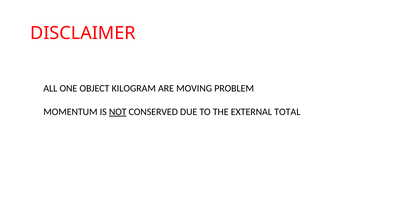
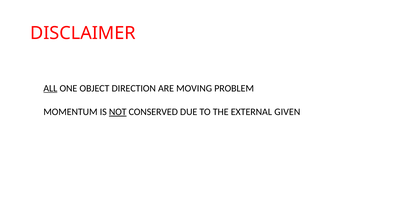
ALL underline: none -> present (50, 88)
KILOGRAM: KILOGRAM -> DIRECTION (134, 88)
TOTAL: TOTAL -> GIVEN (287, 112)
